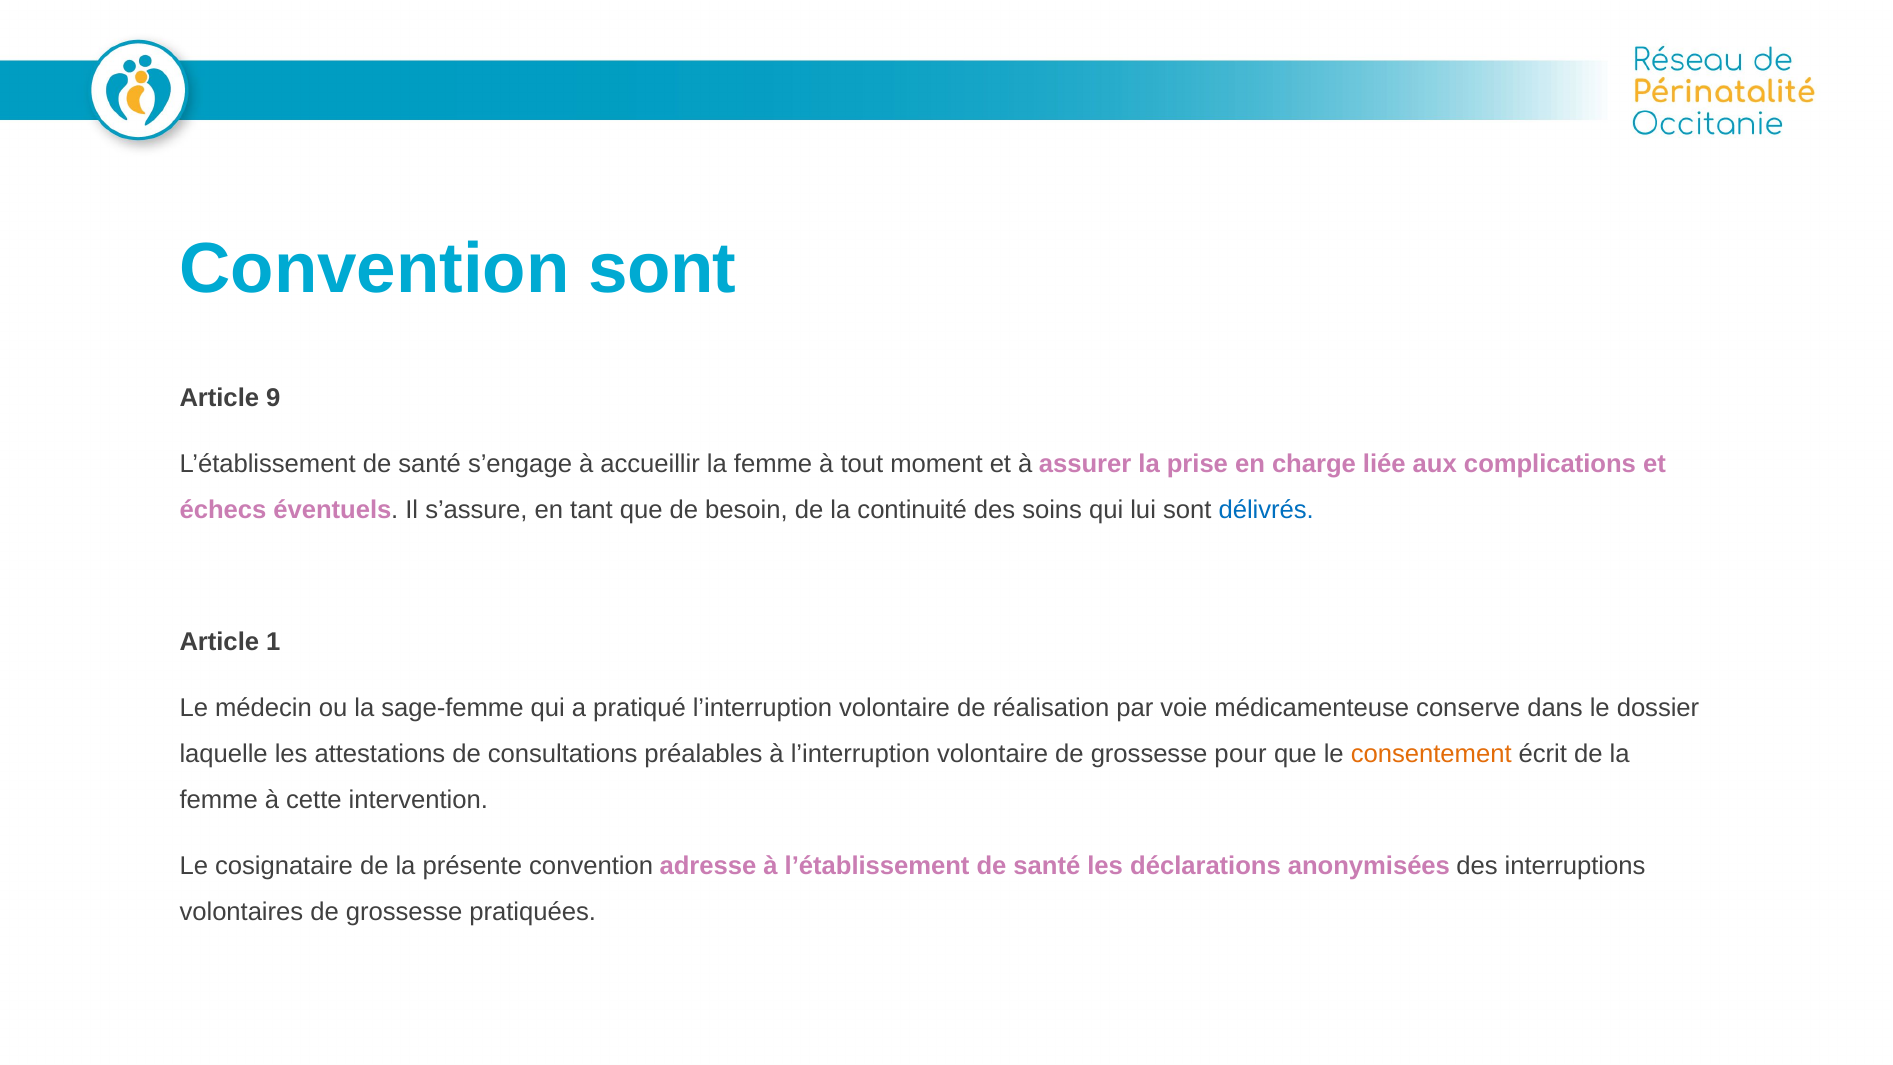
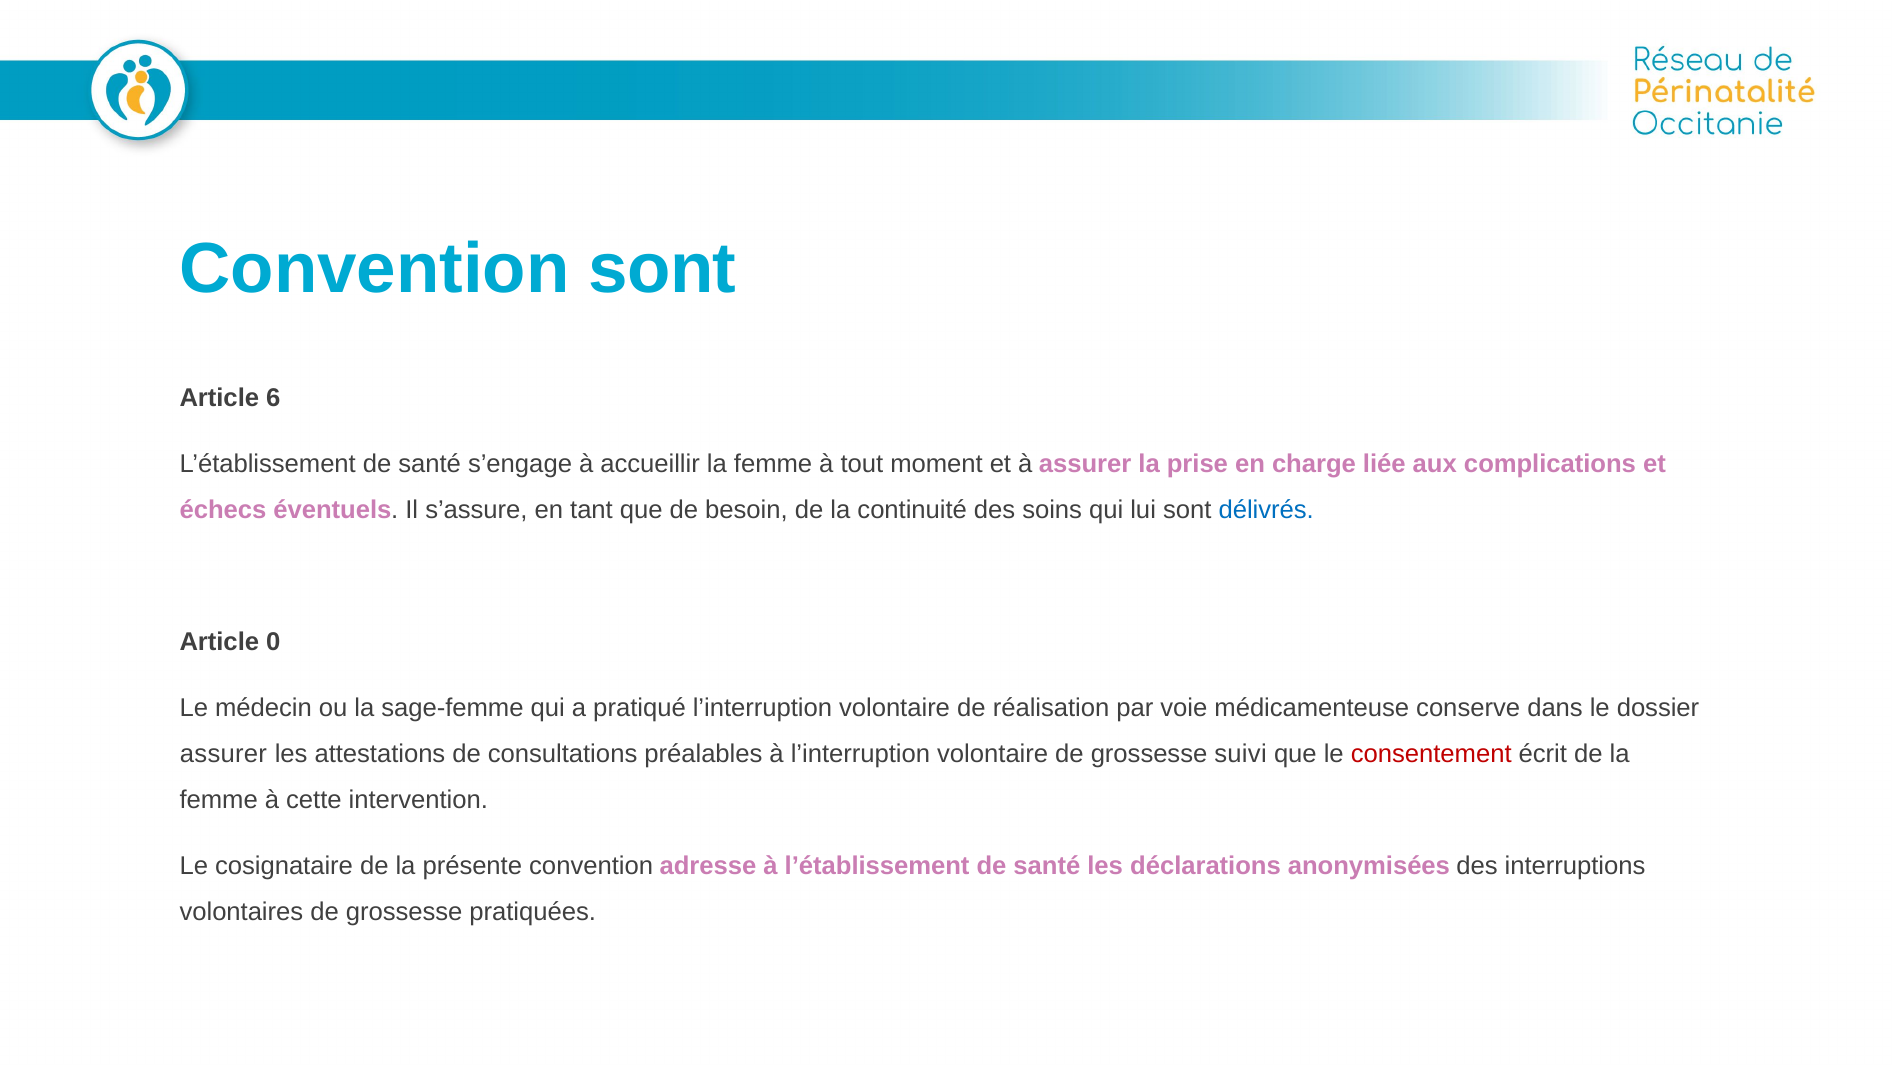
9: 9 -> 6 (273, 398)
1: 1 -> 0 (273, 642)
laquelle: laquelle -> assurer (224, 754)
pour: pour -> suivi (1241, 754)
consentement colour: orange -> red (1431, 754)
